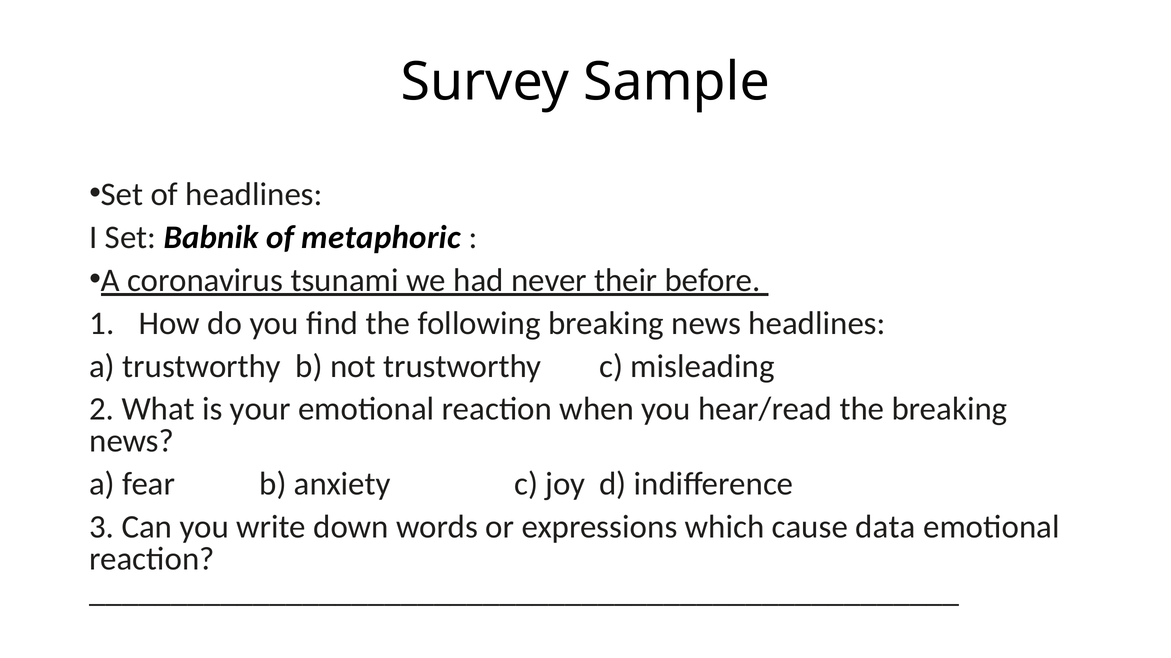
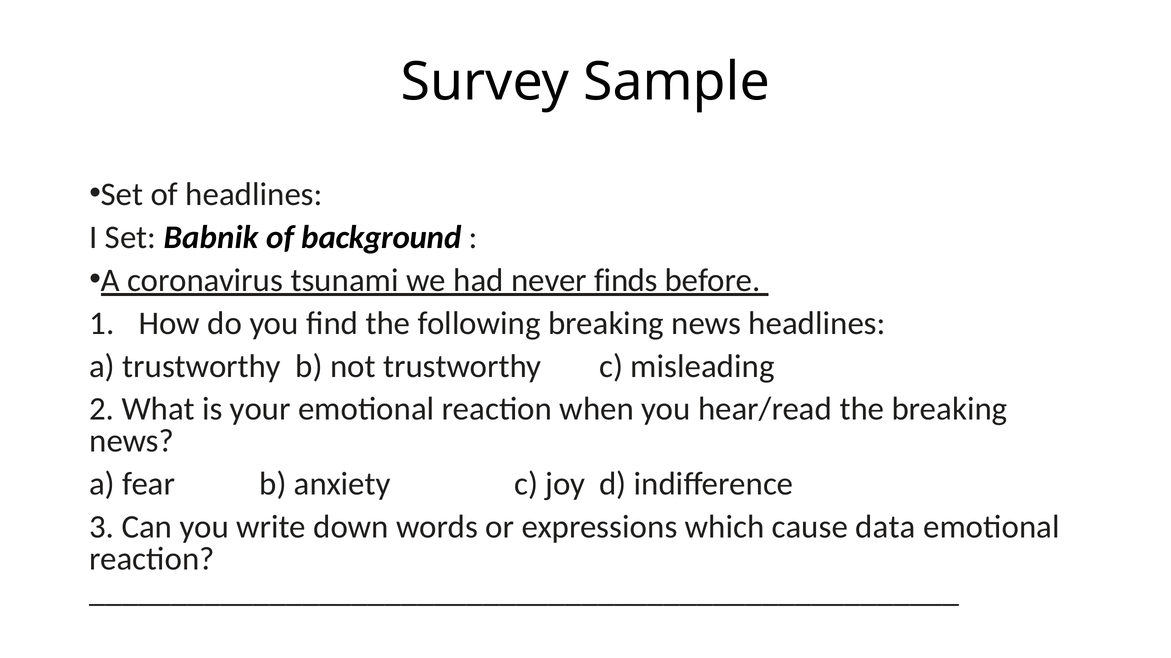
metaphoric: metaphoric -> background (381, 237)
their: their -> finds (626, 281)
